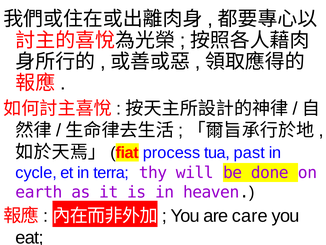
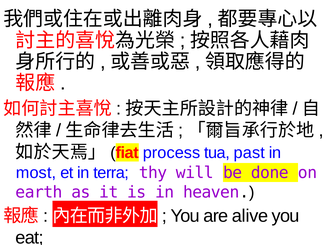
cycle: cycle -> most (36, 172)
care: care -> alive (250, 215)
